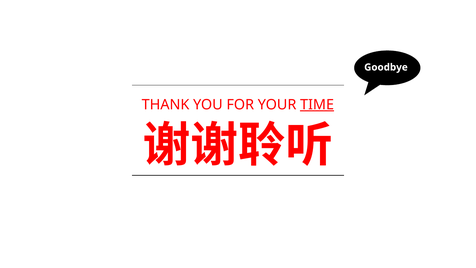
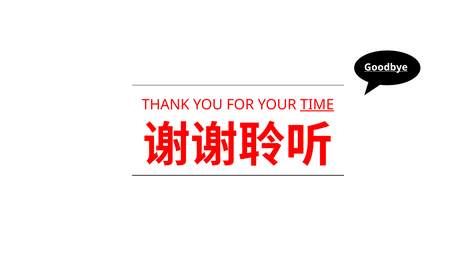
Goodbye underline: none -> present (386, 67)
